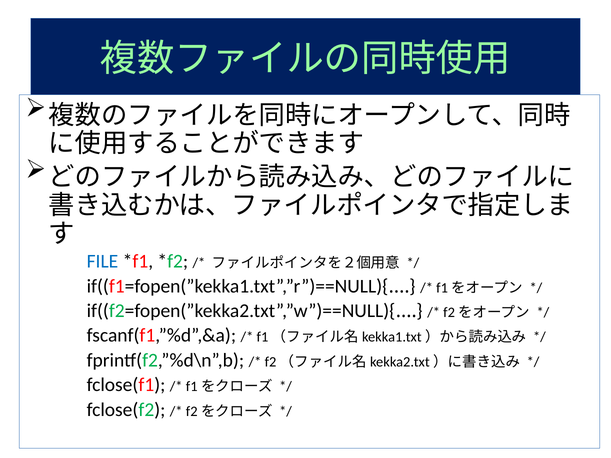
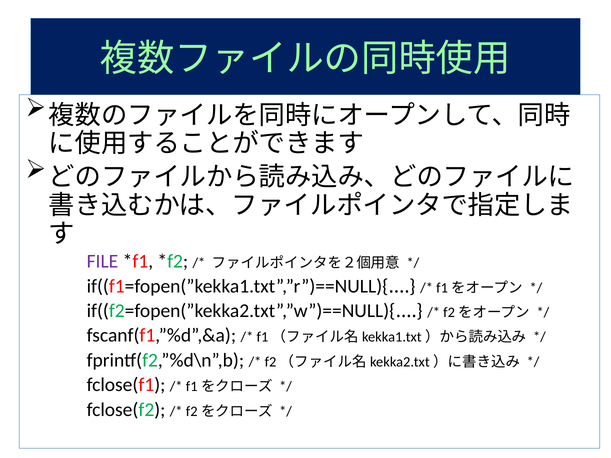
FILE colour: blue -> purple (102, 262)
